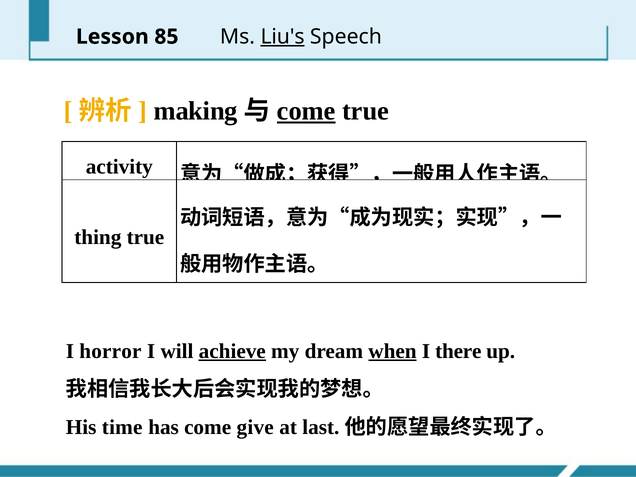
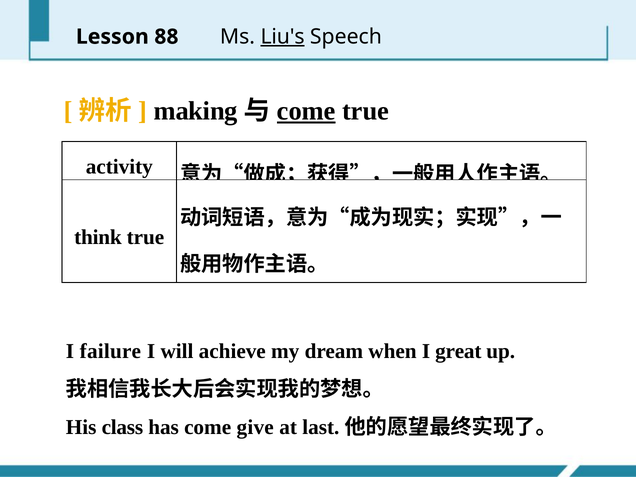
85: 85 -> 88 (166, 37)
thing: thing -> think (98, 237)
horror: horror -> failure (110, 351)
achieve underline: present -> none (232, 351)
when underline: present -> none (392, 351)
there: there -> great (458, 351)
time: time -> class (122, 427)
